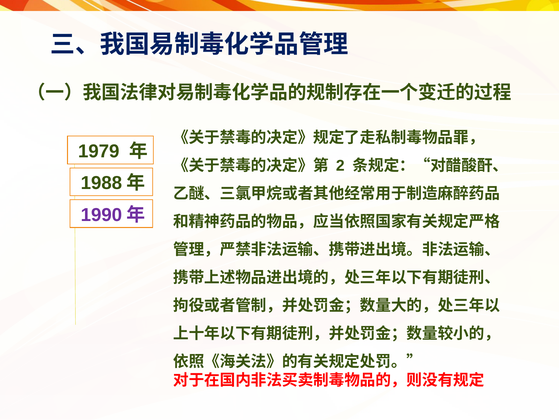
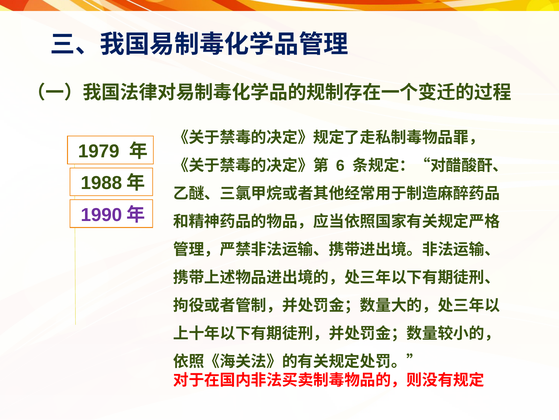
2: 2 -> 6 (340, 165)
